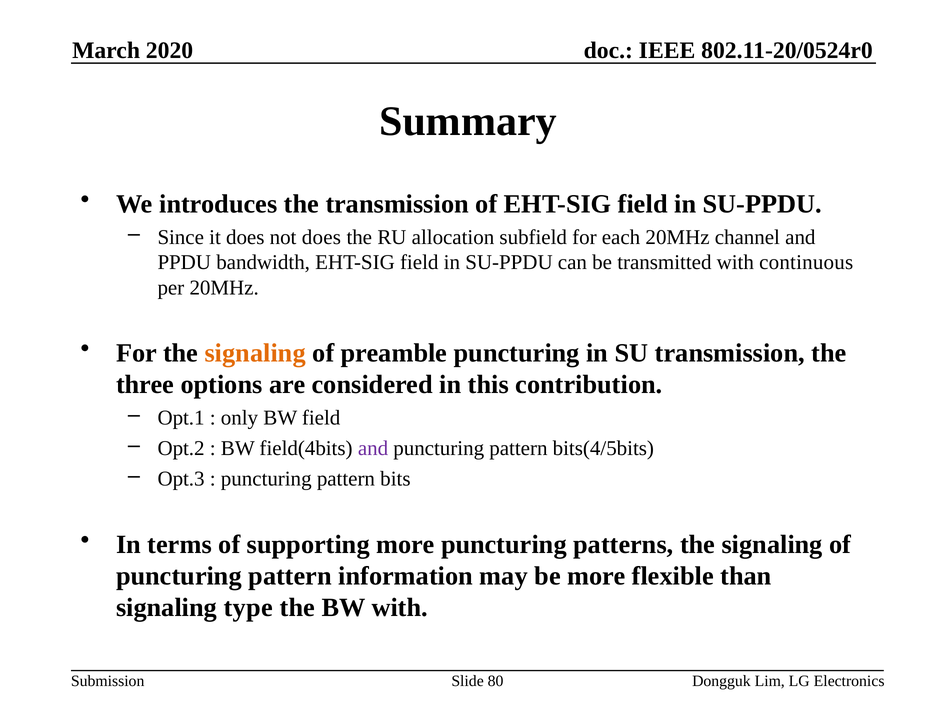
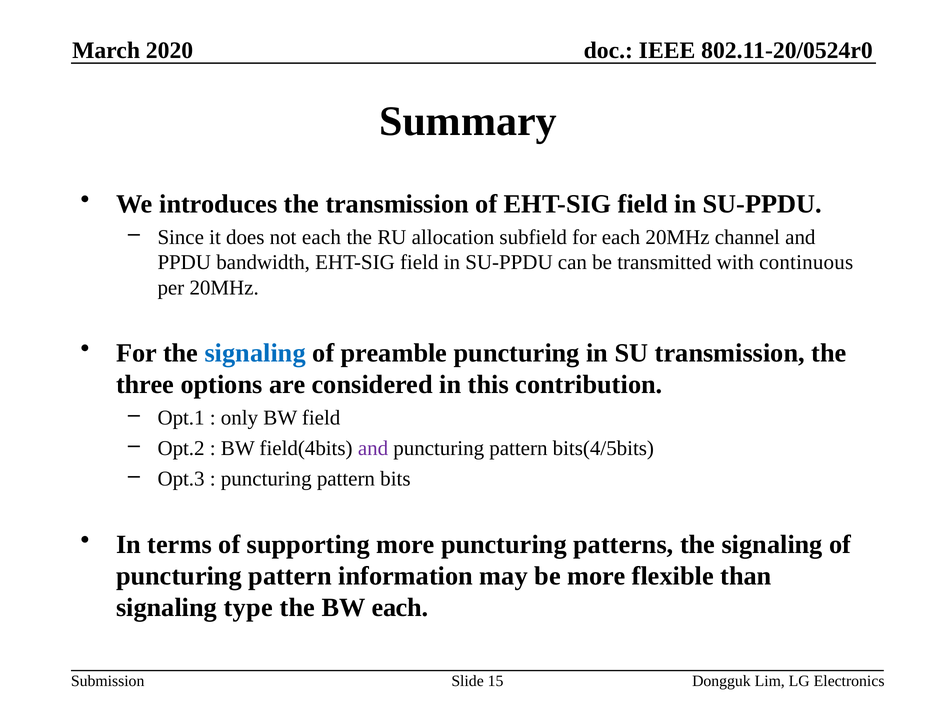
not does: does -> each (321, 237)
signaling colour: orange -> blue (255, 353)
BW with: with -> each (400, 608)
80: 80 -> 15 (496, 681)
